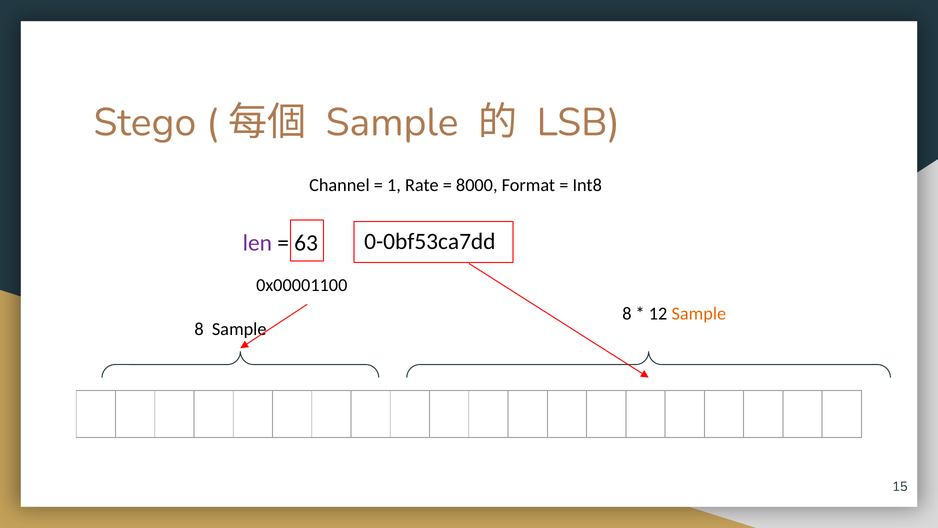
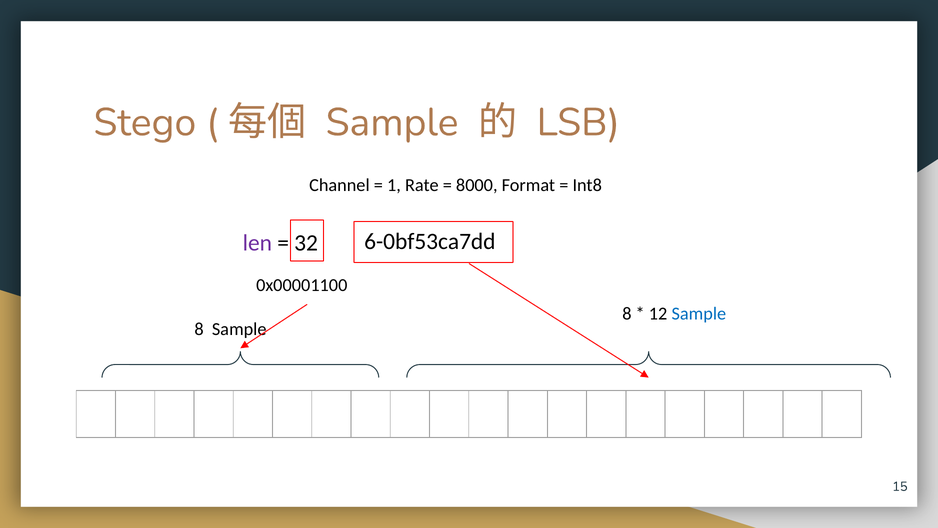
0-0bf53ca7dd: 0-0bf53ca7dd -> 6-0bf53ca7dd (430, 241)
63: 63 -> 32 (306, 243)
Sample colour: orange -> blue (699, 314)
